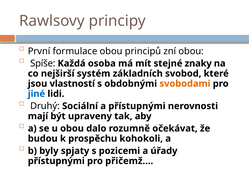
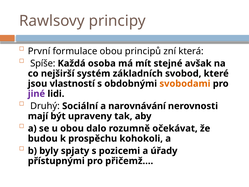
zní obou: obou -> která (191, 51)
znaky: znaky -> avšak (198, 63)
jiné colour: blue -> purple (36, 94)
a přístupnými: přístupnými -> narovnávání (137, 106)
